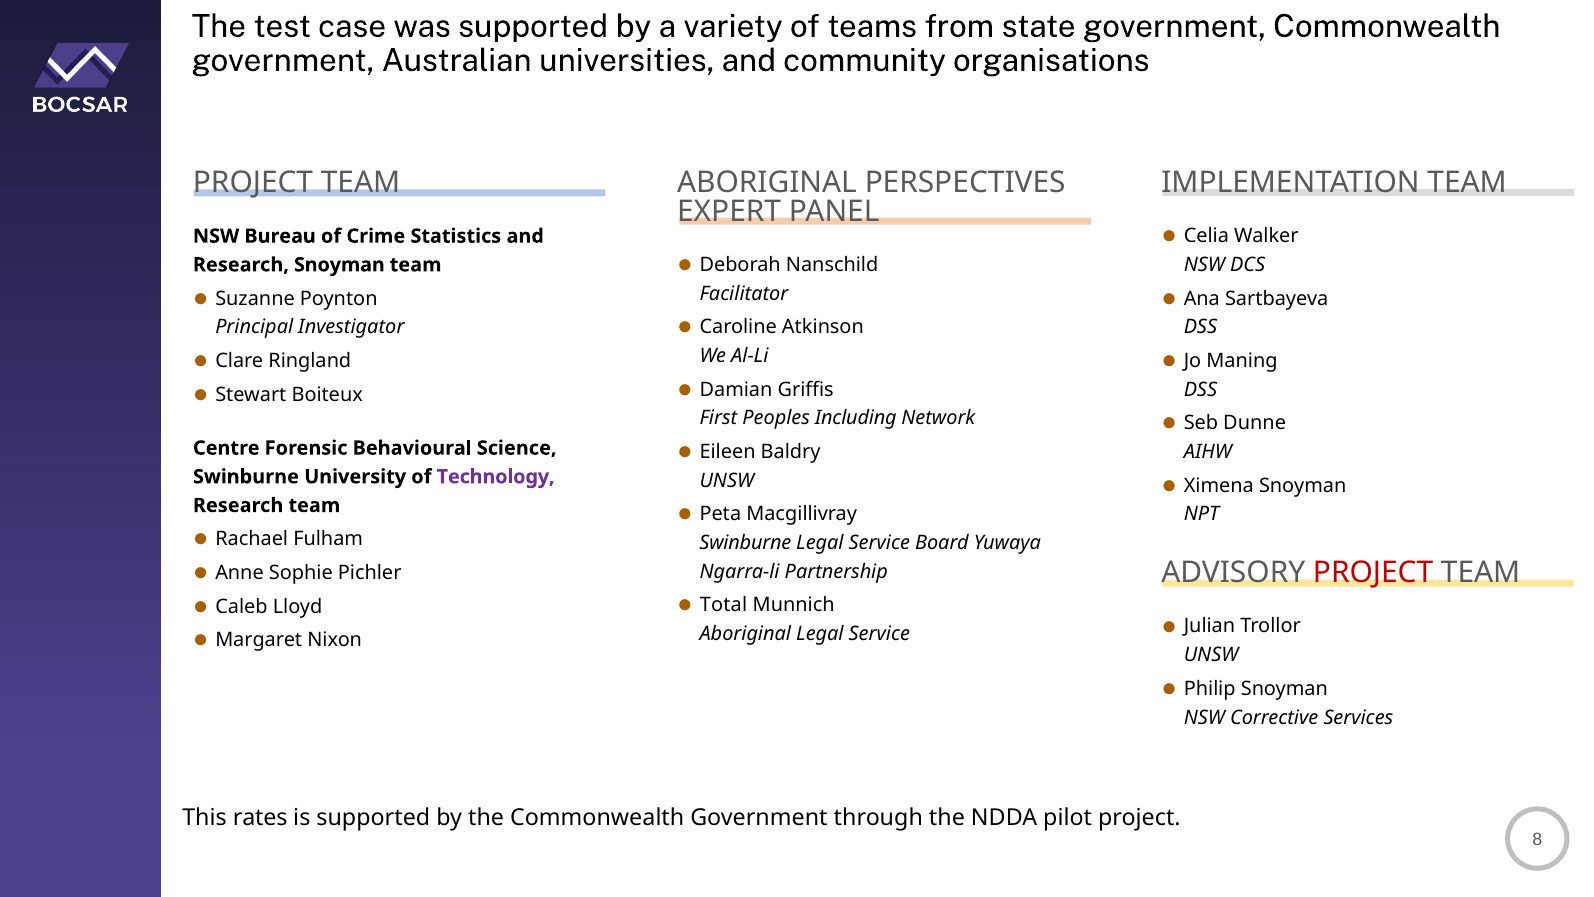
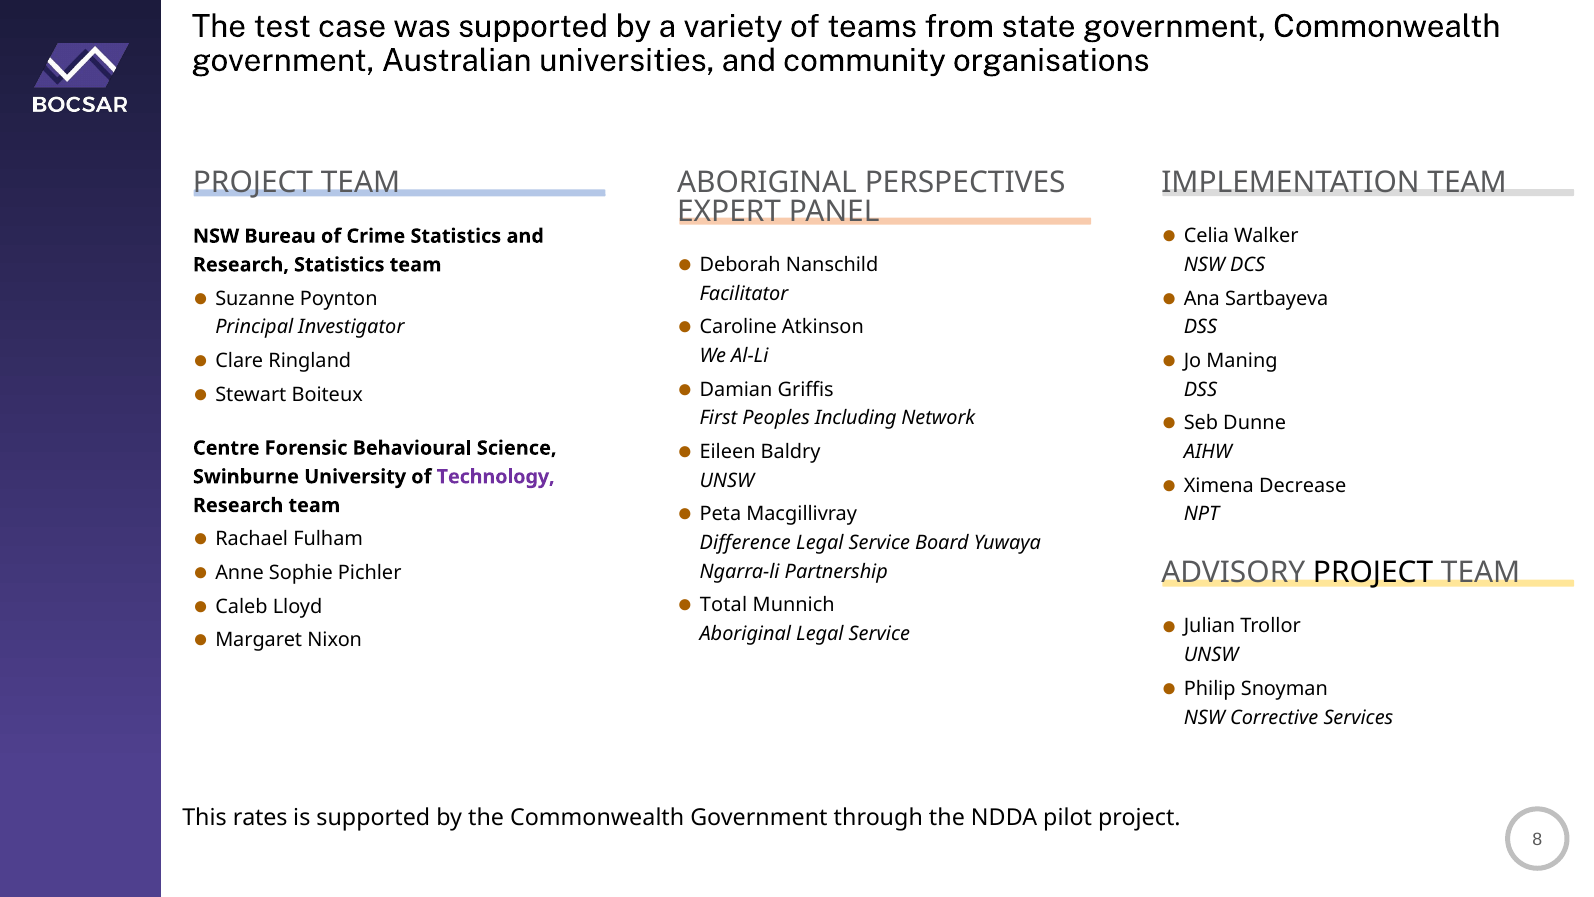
Research Snoyman: Snoyman -> Statistics (339, 265)
Ximena Snoyman: Snoyman -> Decrease (1303, 485)
Swinburne: Swinburne -> Difference (745, 543)
PROJECT colour: red -> black (1373, 573)
